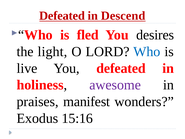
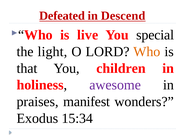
fled: fled -> live (88, 35)
desires: desires -> special (155, 35)
Who colour: blue -> orange (147, 52)
live: live -> that (27, 68)
You defeated: defeated -> children (121, 68)
15:16: 15:16 -> 15:34 (77, 118)
